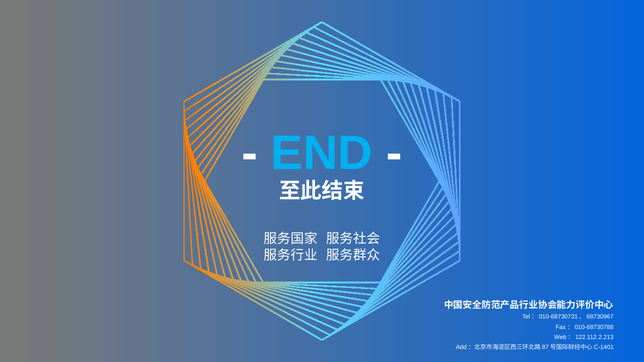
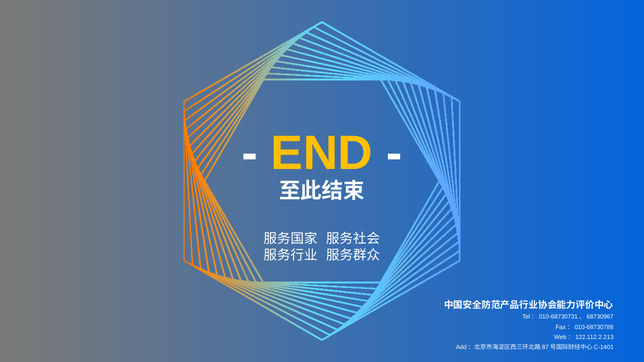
END colour: light blue -> yellow (322, 153)
